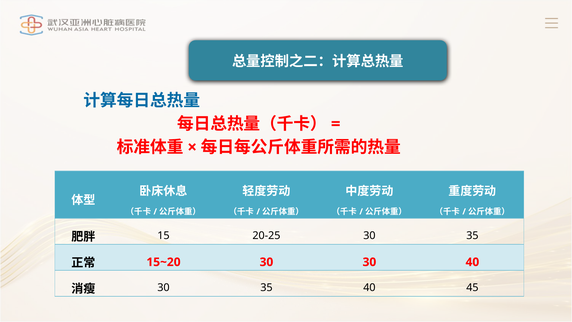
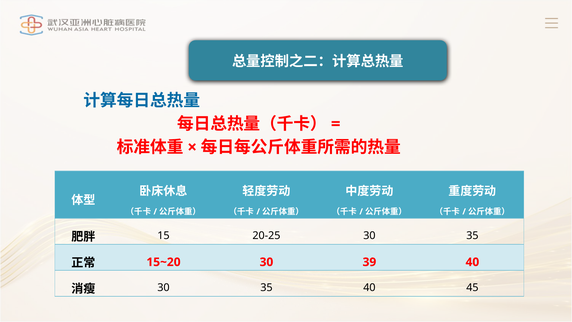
30 30: 30 -> 39 (369, 262)
